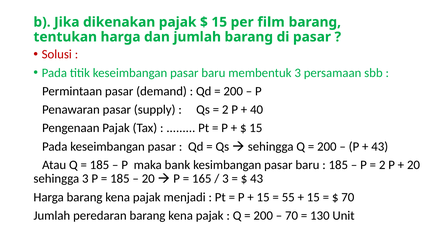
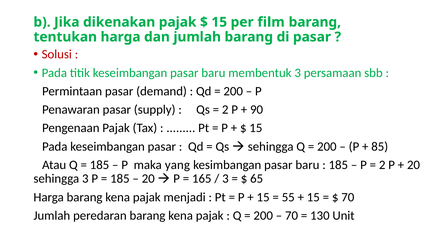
40: 40 -> 90 (257, 110)
43: 43 -> 85 (380, 146)
bank: bank -> yang (177, 165)
43: 43 -> 65 (257, 179)
